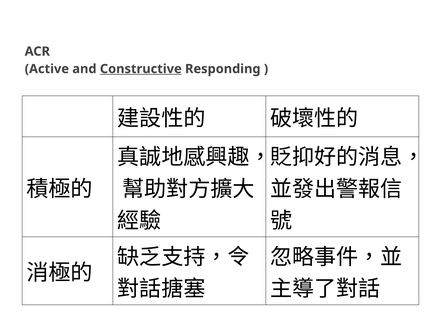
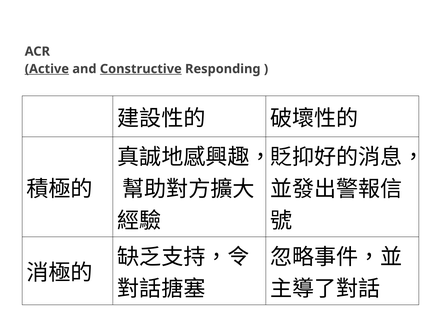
Active underline: none -> present (47, 69)
